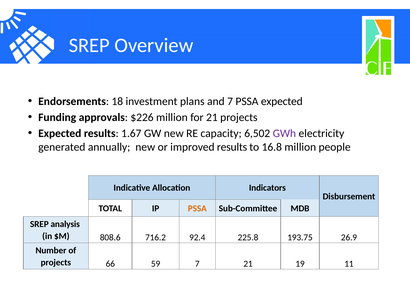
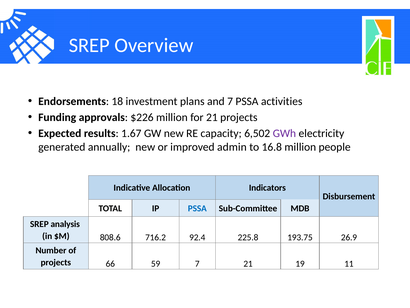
PSSA expected: expected -> activities (282, 101)
improved results: results -> admin (232, 147)
PSSA colour: orange -> blue (197, 208)
